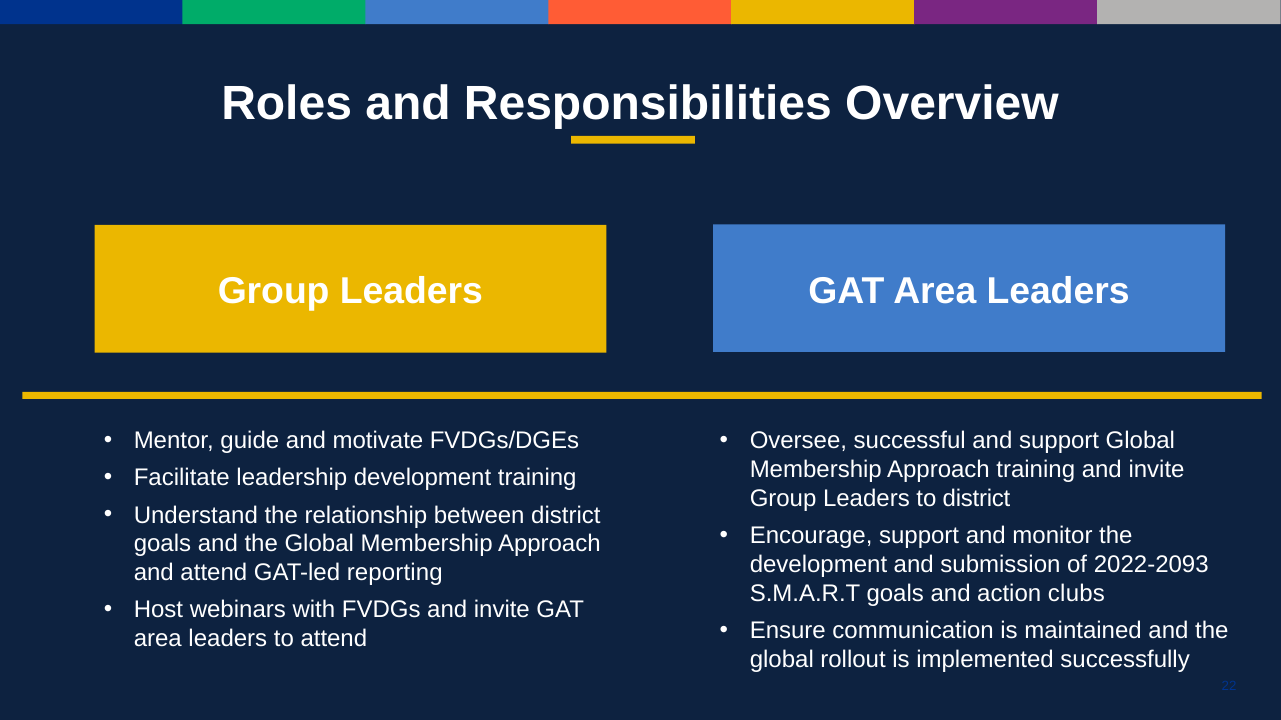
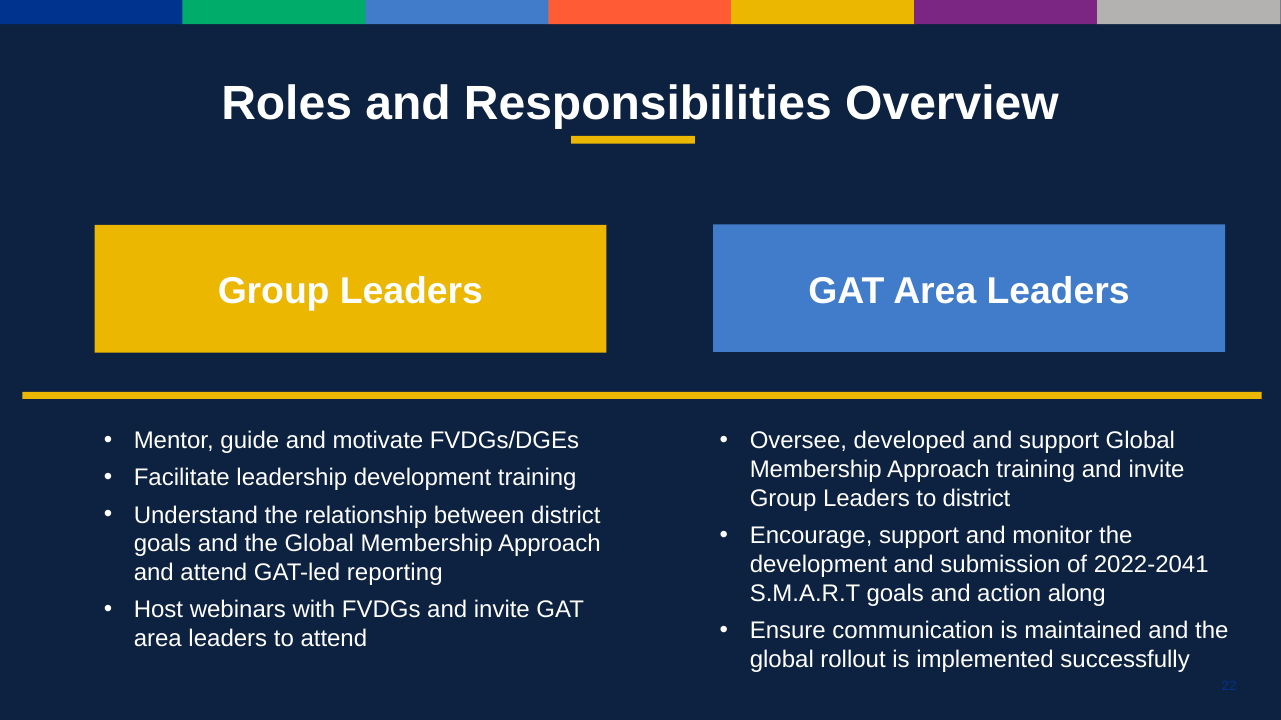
successful: successful -> developed (910, 441)
2022-2093: 2022-2093 -> 2022-2041 (1151, 565)
clubs: clubs -> along (1077, 594)
